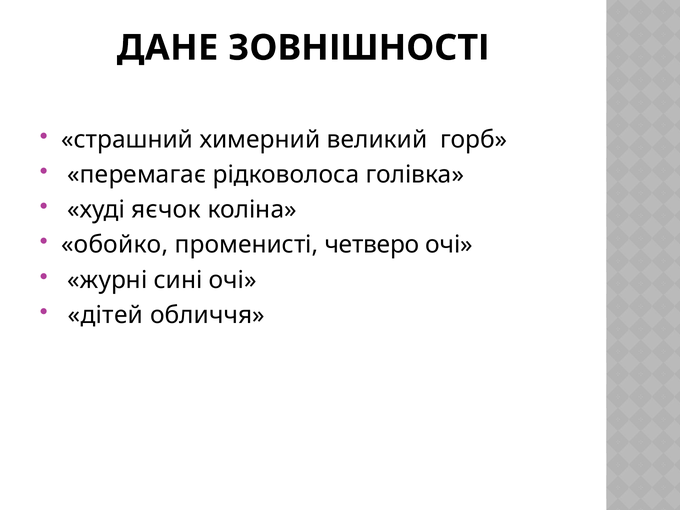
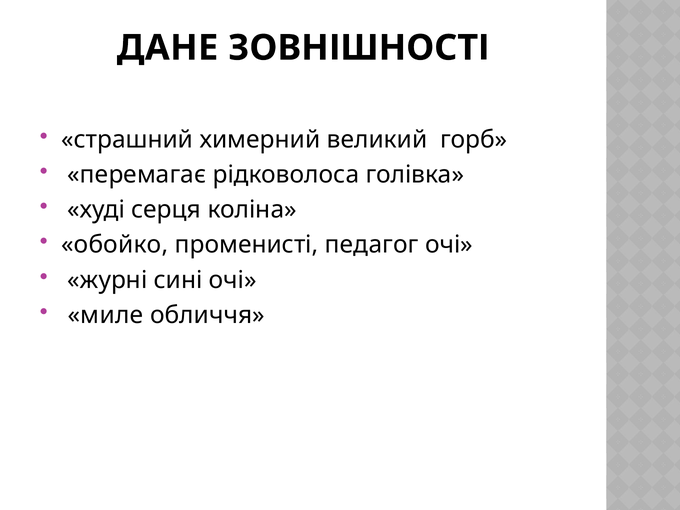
яєчок: яєчок -> серця (166, 210)
четверо: четверо -> педагог (372, 245)
дітей: дітей -> миле (106, 315)
